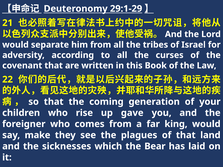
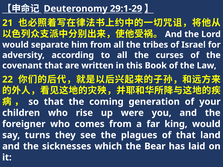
gave: gave -> were (132, 113)
make: make -> turns (37, 135)
